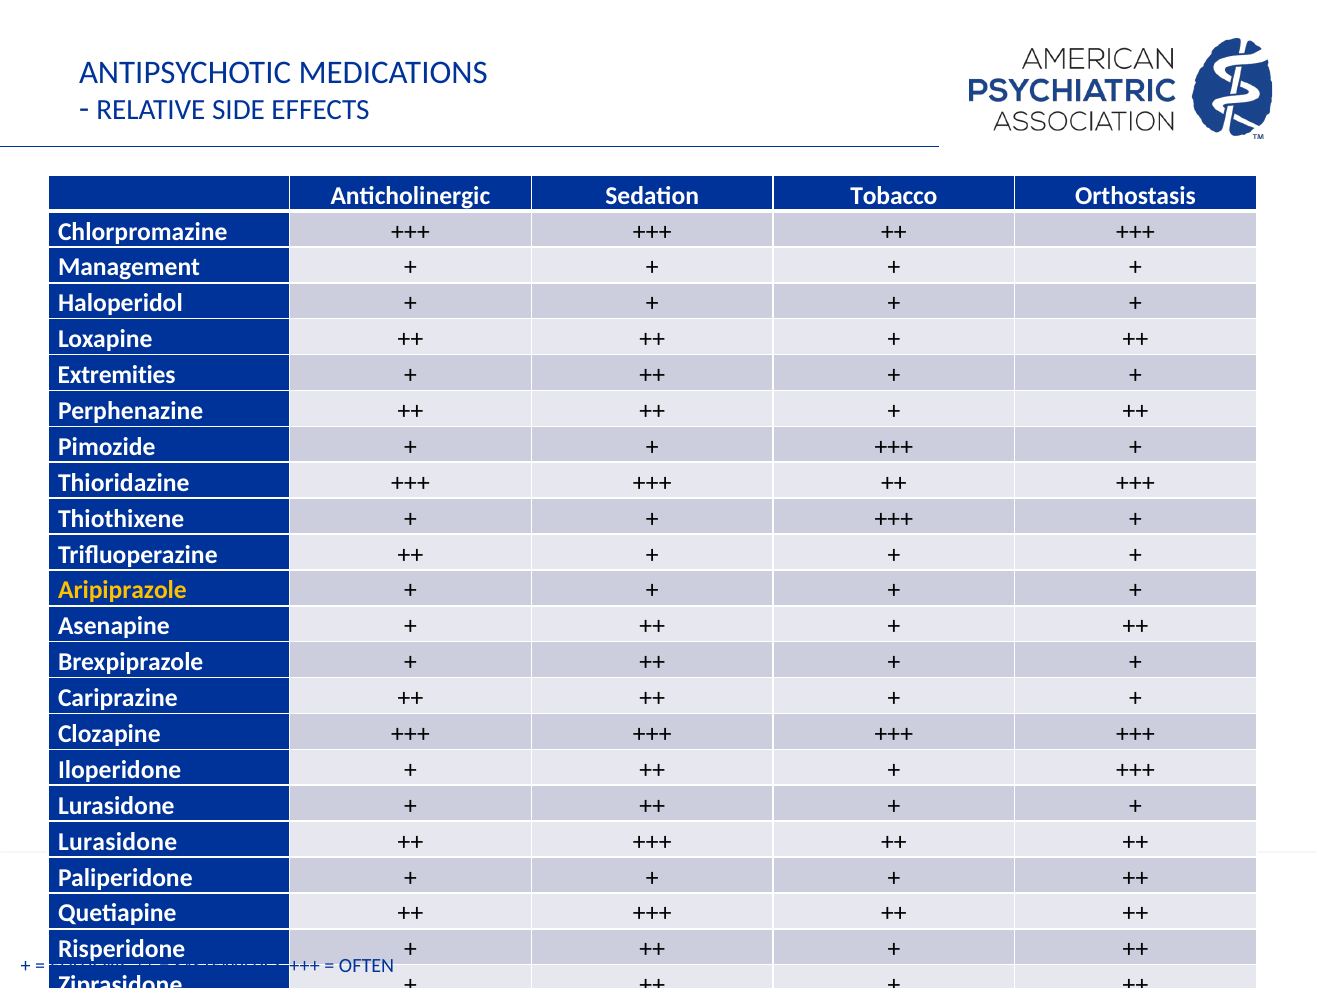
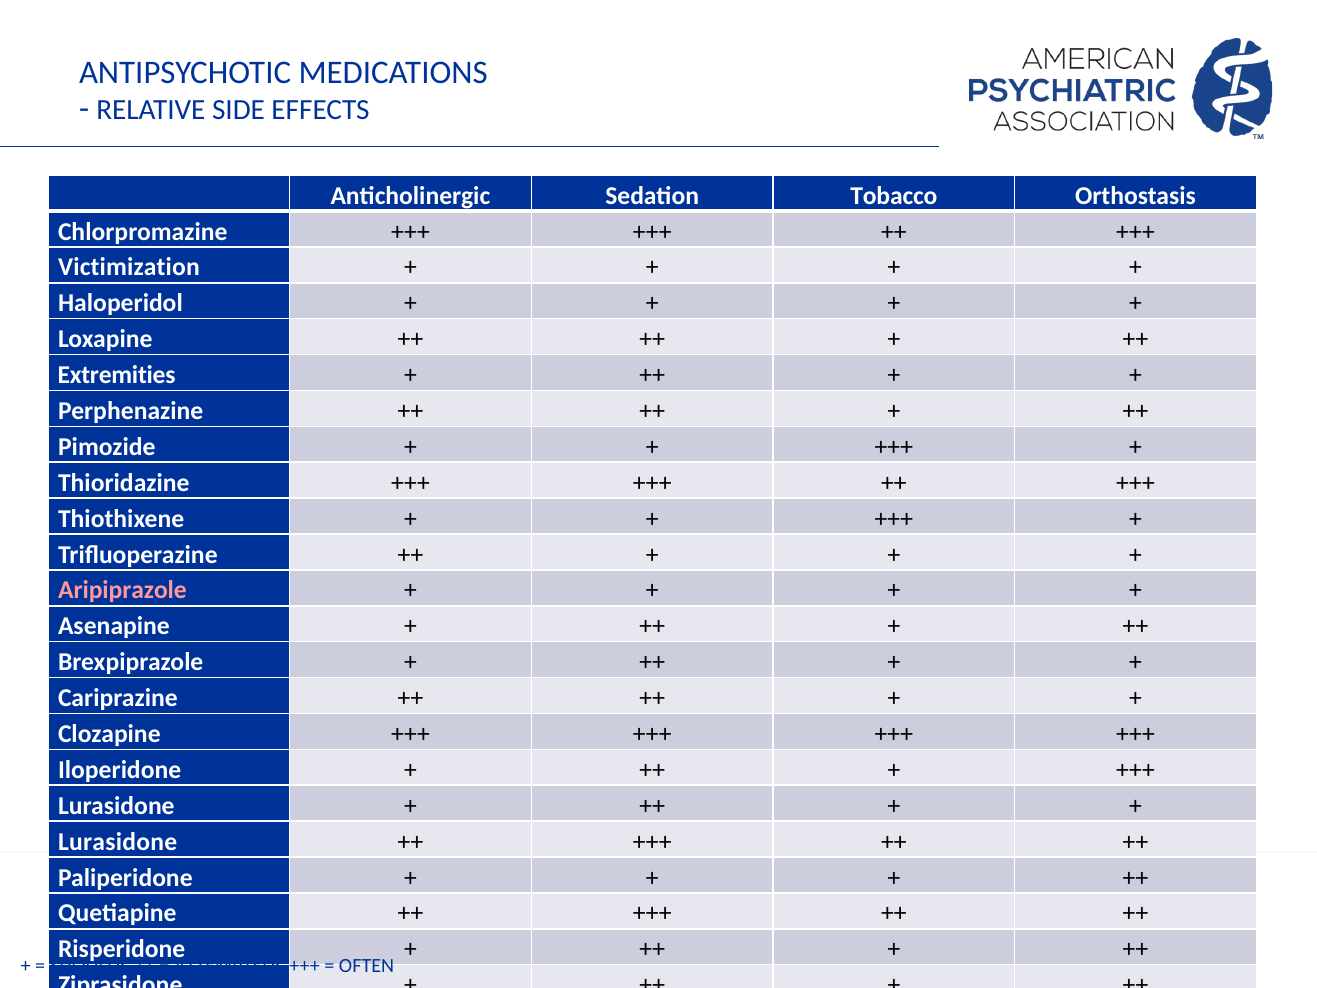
Management: Management -> Victimization (129, 267)
Aripiprazole colour: yellow -> pink (122, 590)
EDITION: EDITION -> SHOULD (88, 966)
SYSTEMATIC: SYSTEMATIC -> ATTEMPTED (227, 966)
